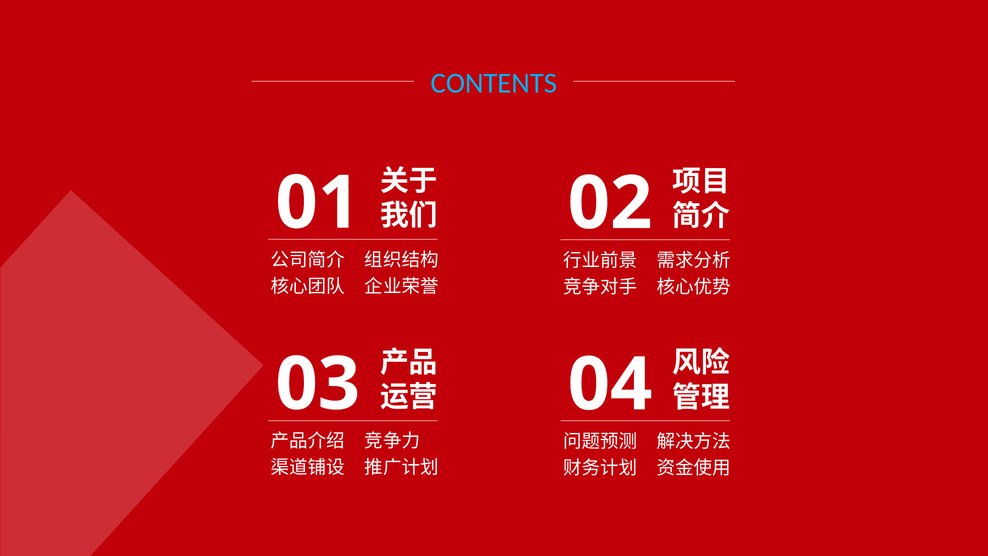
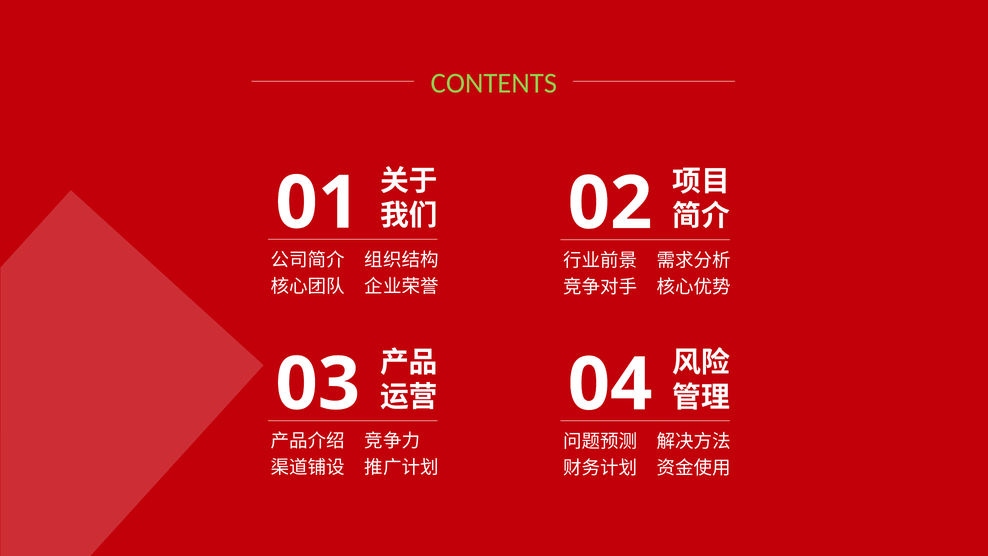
CONTENTS colour: light blue -> light green (494, 83)
